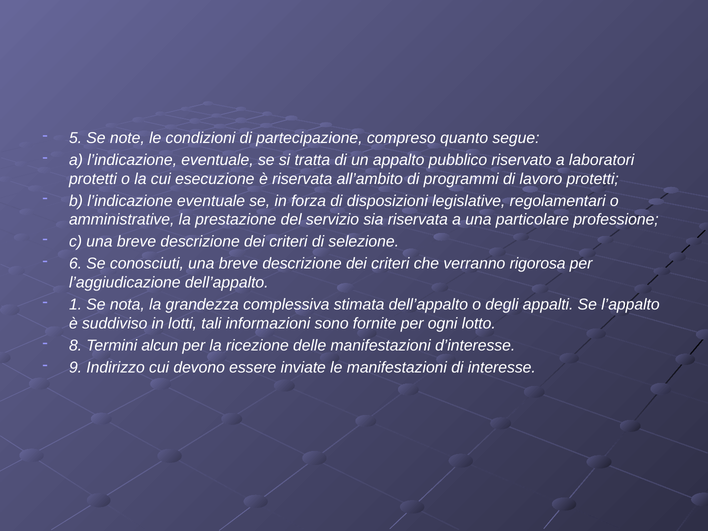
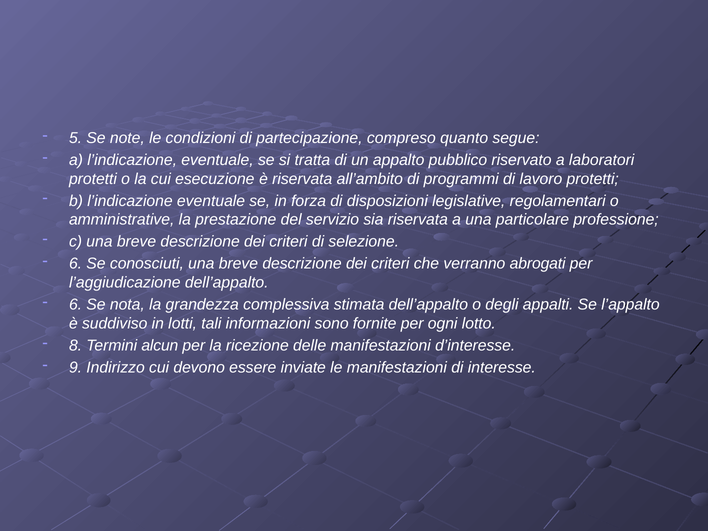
rigorosa: rigorosa -> abrogati (538, 264)
1: 1 -> 6 (76, 305)
